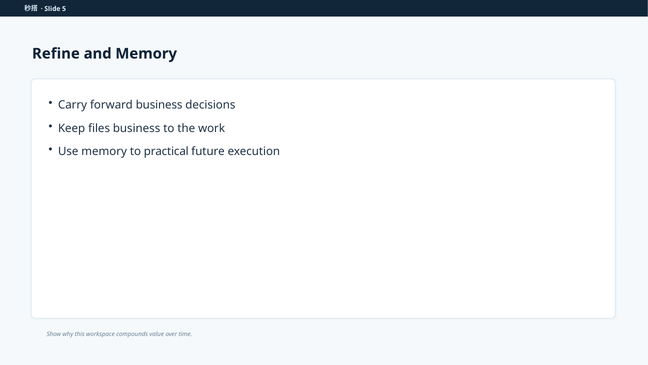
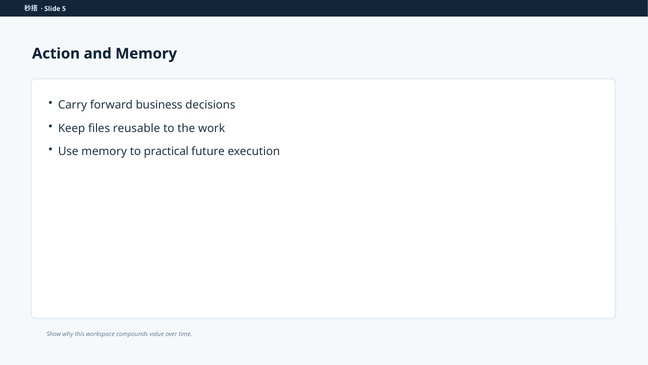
Refine: Refine -> Action (56, 54)
files business: business -> reusable (137, 128)
